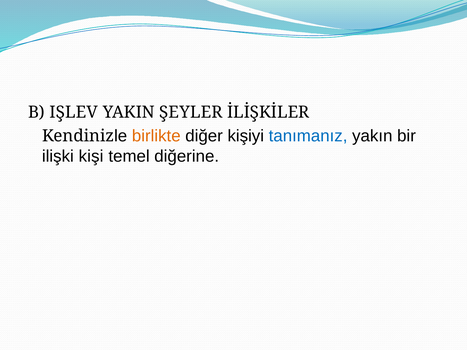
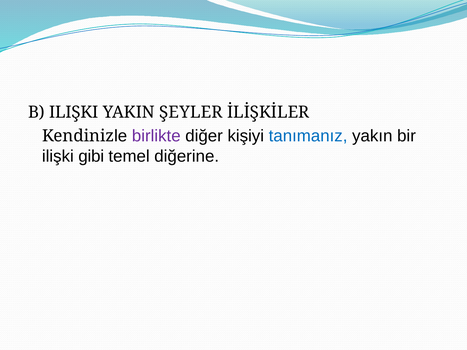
B IŞLEV: IŞLEV -> ILIŞKI (74, 112)
birlikte colour: orange -> purple (156, 136)
kişi: kişi -> gibi (91, 156)
